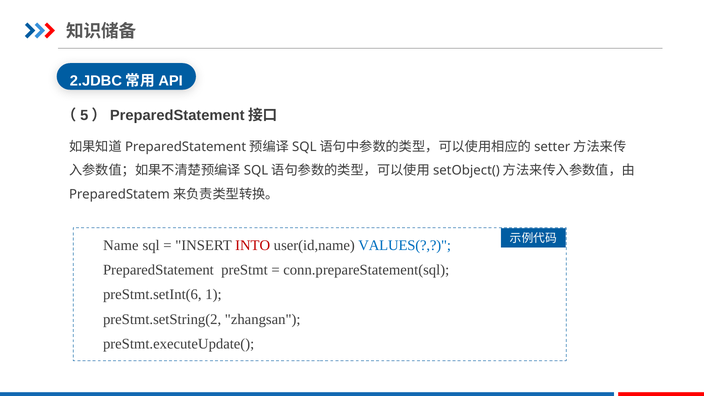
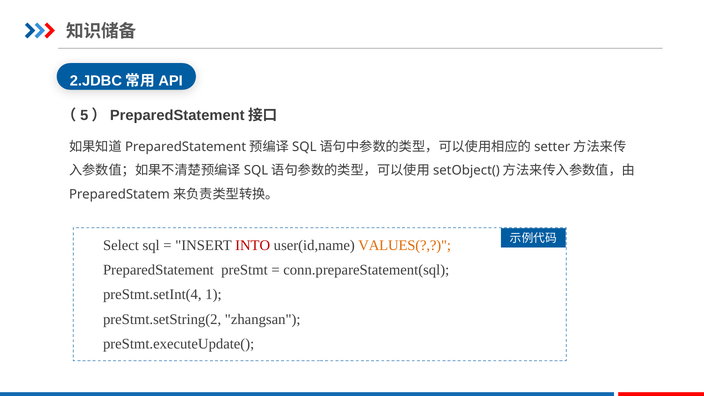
Name: Name -> Select (121, 245)
VALUES( colour: blue -> orange (405, 245)
preStmt.setInt(6: preStmt.setInt(6 -> preStmt.setInt(4 (152, 295)
